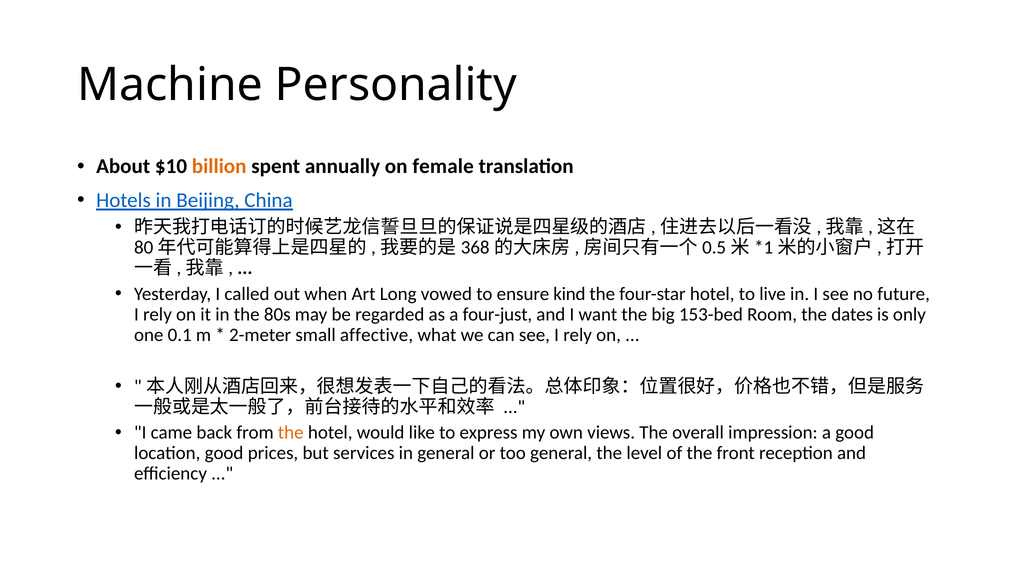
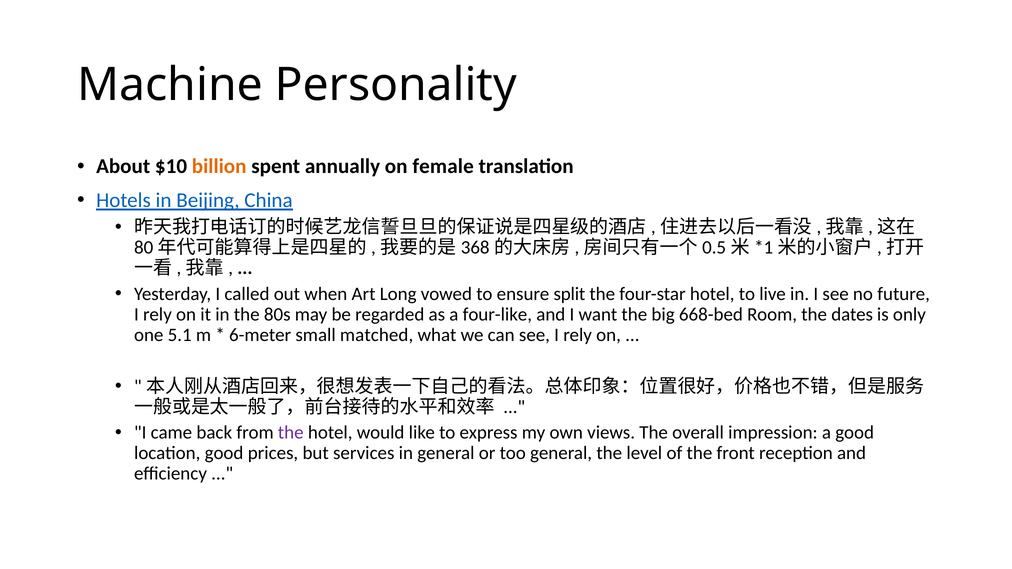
kind: kind -> split (569, 294)
four-just: four-just -> four-like (497, 315)
153-bed: 153-bed -> 668-bed (711, 315)
0.1: 0.1 -> 5.1 (180, 335)
2-meter: 2-meter -> 6-meter (260, 335)
affective: affective -> matched (377, 335)
the colour: orange -> purple (291, 433)
